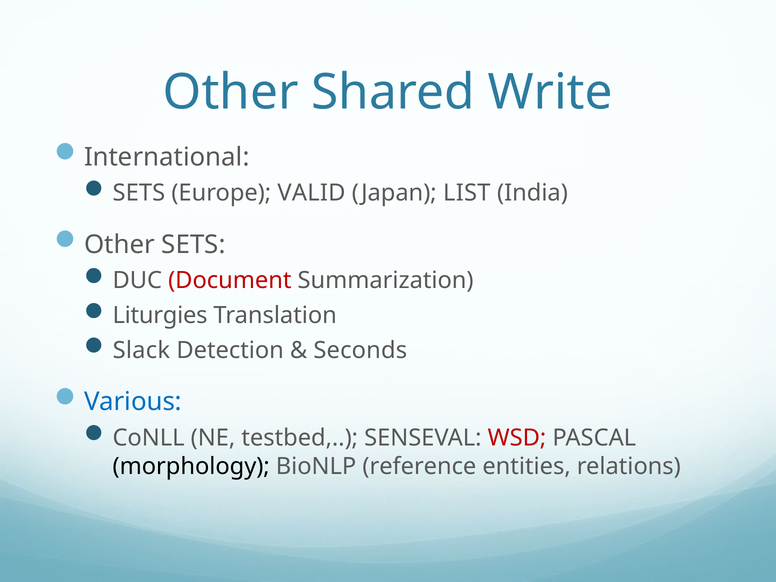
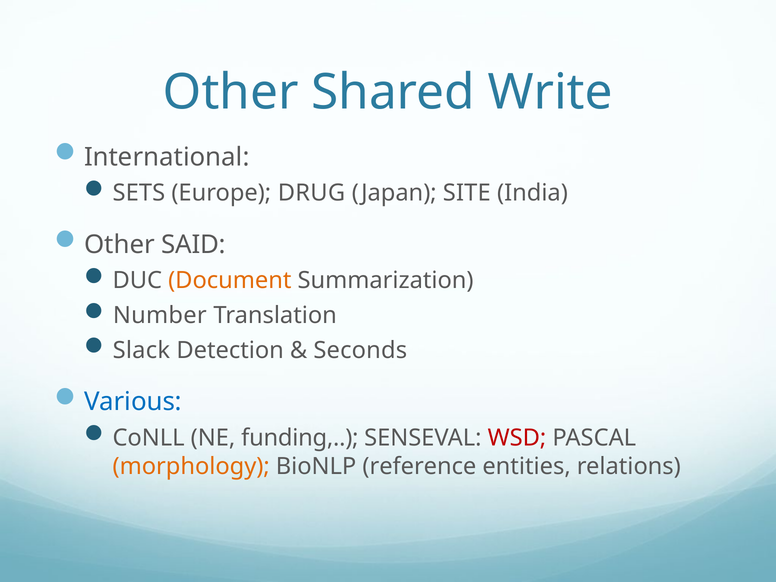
VALID: VALID -> DRUG (311, 193)
LIST: LIST -> SITE (467, 193)
Other SETS: SETS -> SAID (194, 245)
Document colour: red -> orange (230, 281)
Liturgies: Liturgies -> Number (160, 315)
testbed: testbed -> funding (300, 438)
morphology colour: black -> orange (191, 466)
